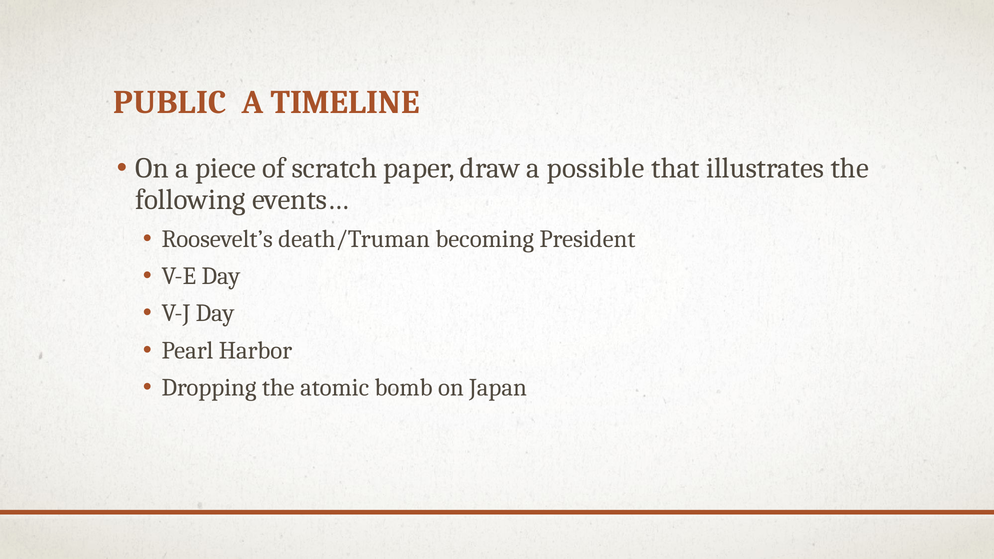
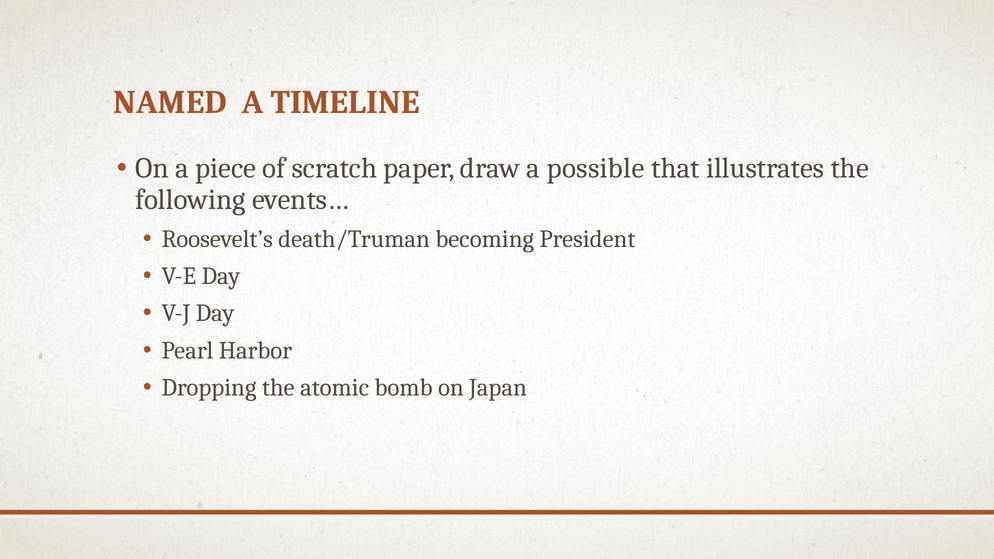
PUBLIC: PUBLIC -> NAMED (170, 102)
